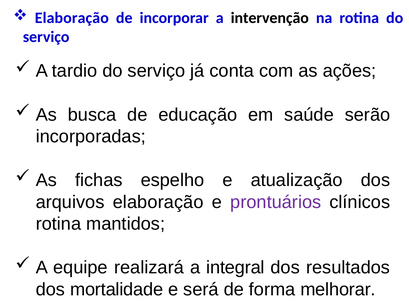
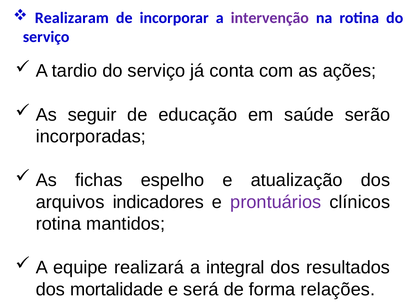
Elaboração: Elaboração -> Realizaram (72, 18)
intervenção colour: black -> purple (270, 18)
busca: busca -> seguir (92, 115)
arquivos elaboração: elaboração -> indicadores (158, 202)
melhorar: melhorar -> relações (338, 289)
